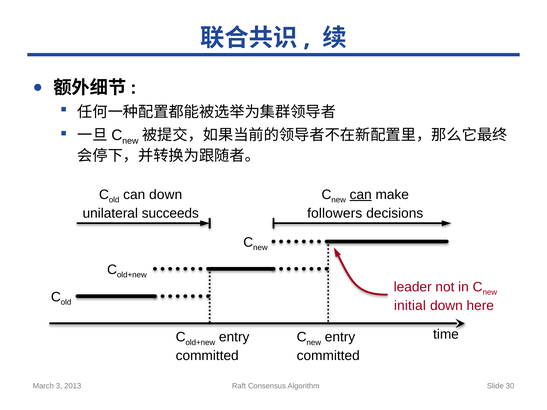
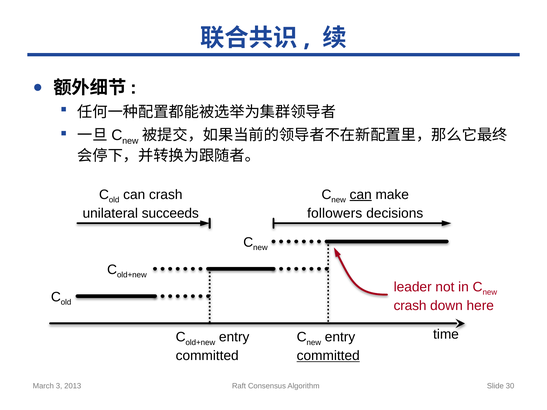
can down: down -> crash (166, 195)
initial: initial -> crash (410, 306)
committed underline: none -> present (328, 356)
